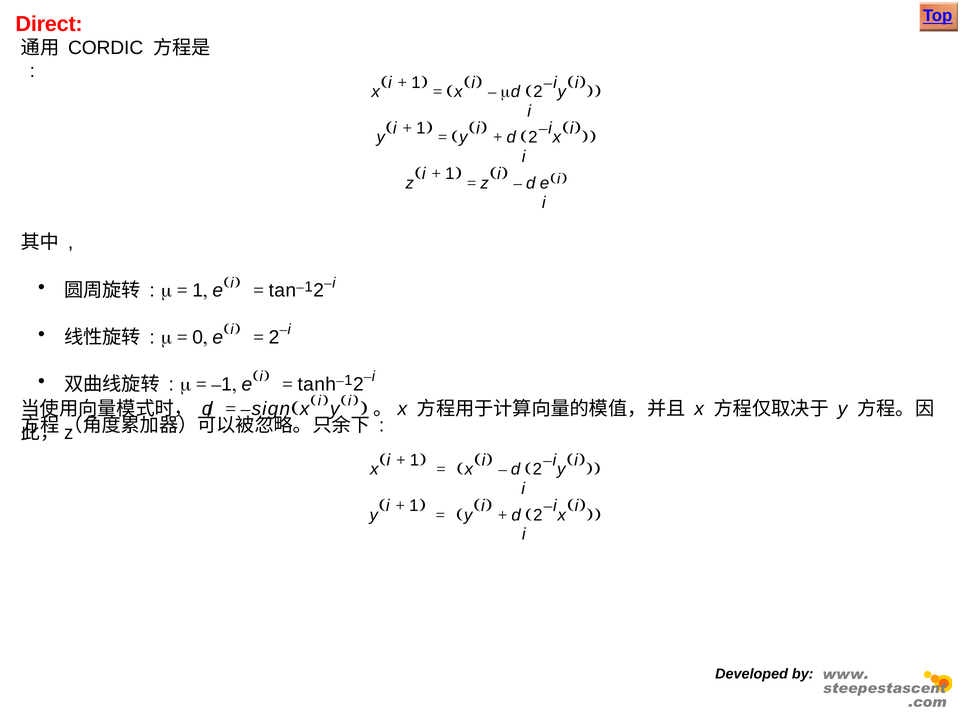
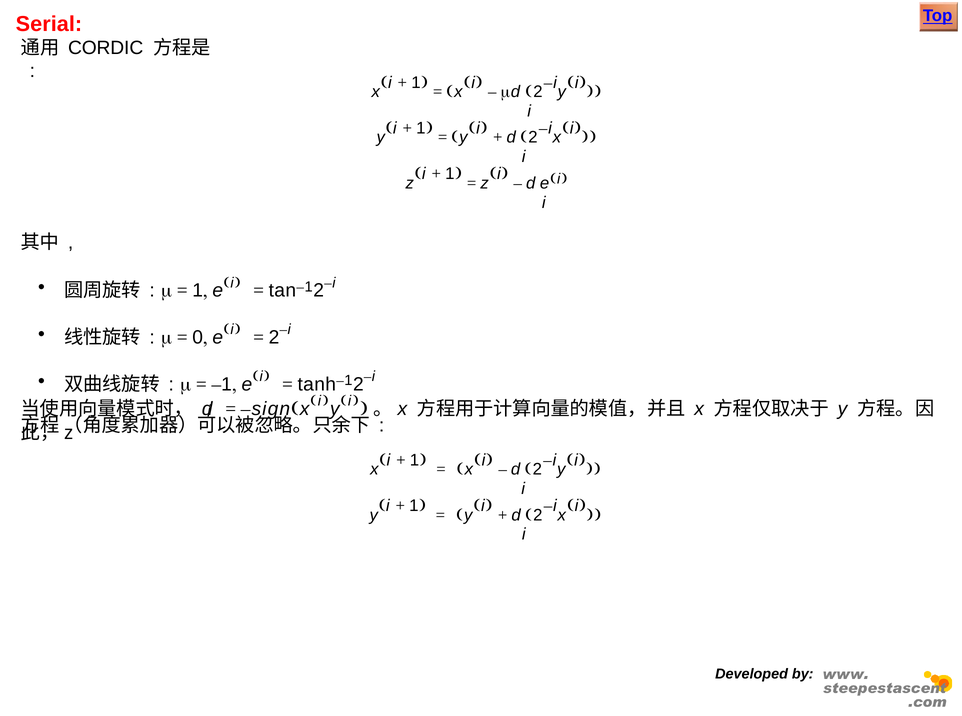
Direct: Direct -> Serial (49, 24)
